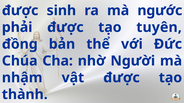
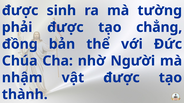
ngước: ngước -> tường (160, 11)
tuyên: tuyên -> chẳng (159, 27)
